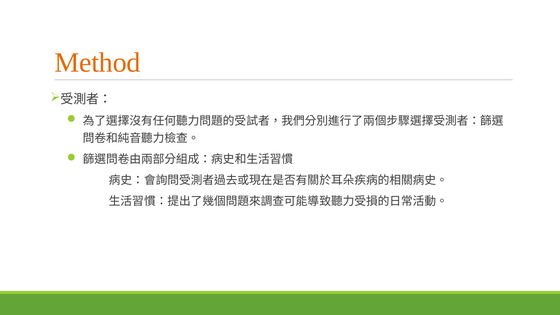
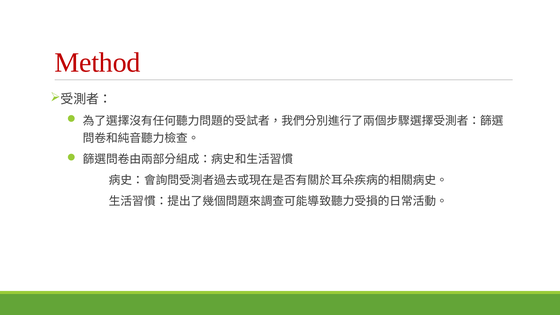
Method colour: orange -> red (98, 63)
